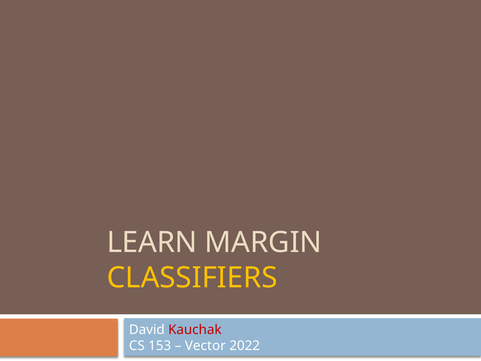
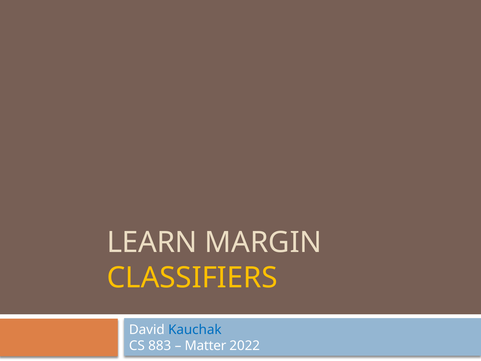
Kauchak colour: red -> blue (195, 330)
153: 153 -> 883 (160, 346)
Vector: Vector -> Matter (205, 346)
